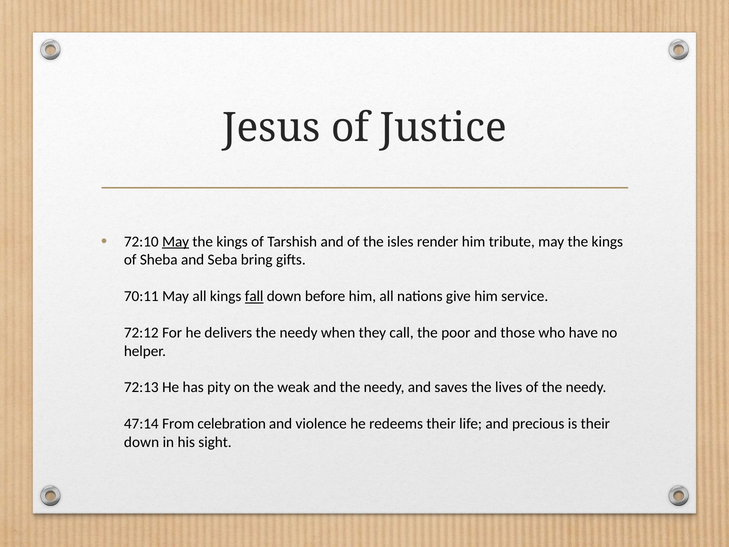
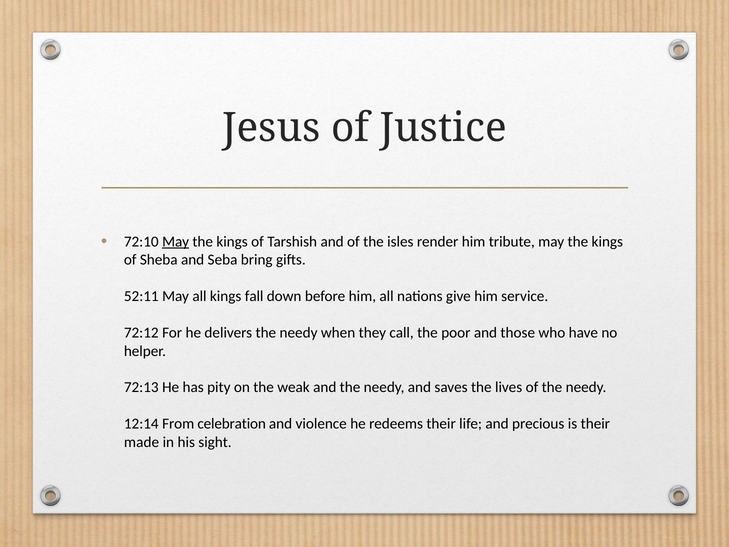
70:11: 70:11 -> 52:11 (141, 296)
fall underline: present -> none (254, 296)
47:14: 47:14 -> 12:14 (141, 424)
down: down -> made (142, 442)
